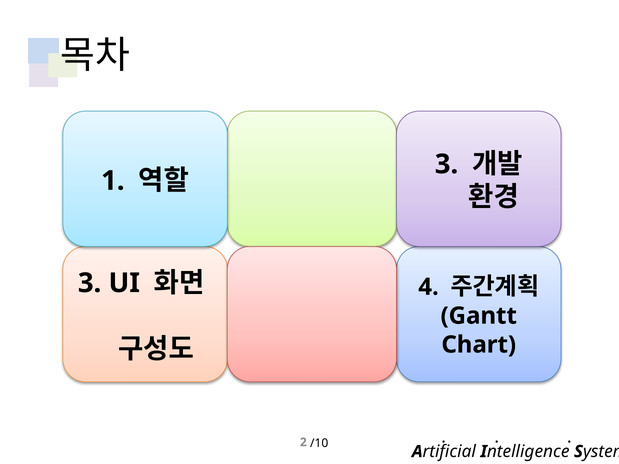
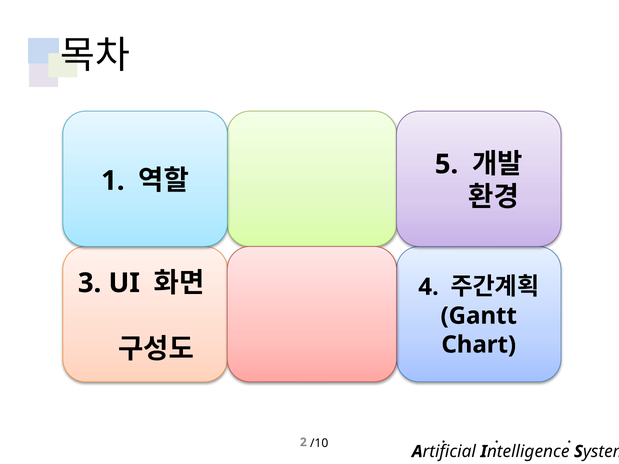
3: 3 -> 5 (447, 164)
